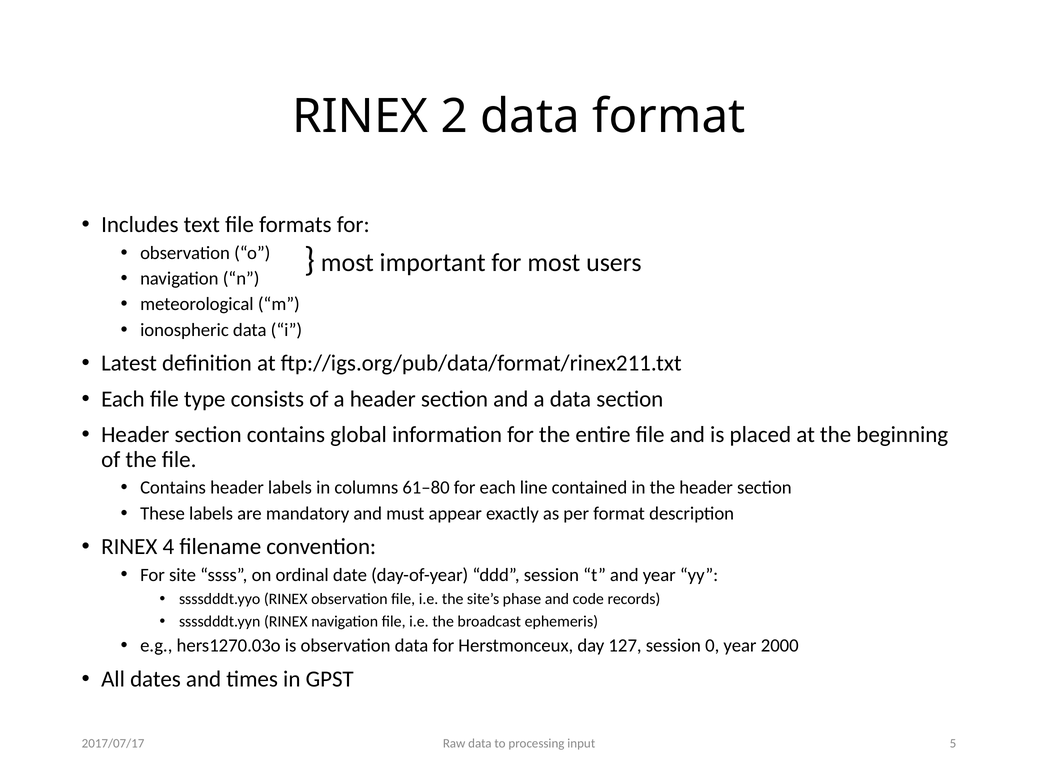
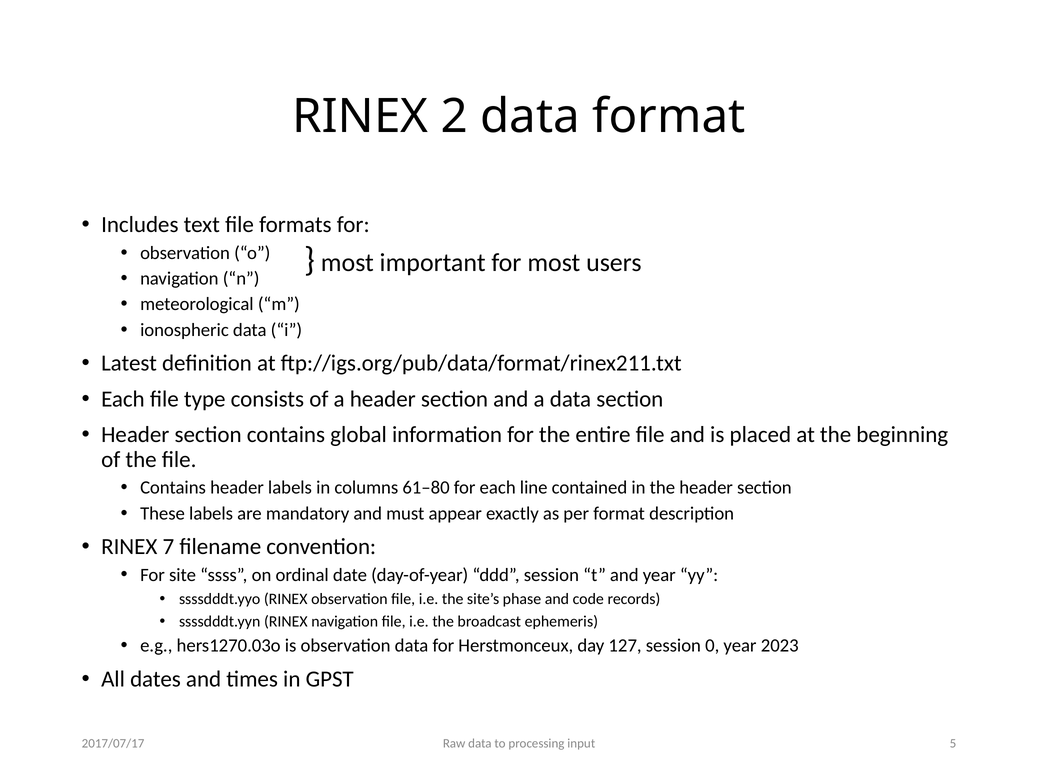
4: 4 -> 7 (168, 546)
2000: 2000 -> 2023 (780, 645)
